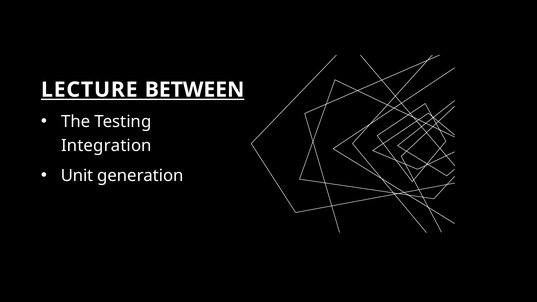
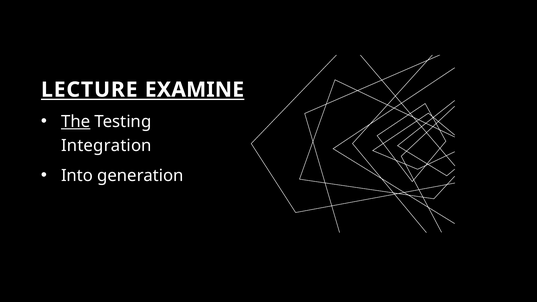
BETWEEN: BETWEEN -> EXAMINE (194, 90)
The underline: none -> present (76, 122)
Unit: Unit -> Into (77, 176)
